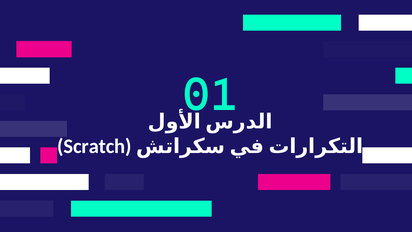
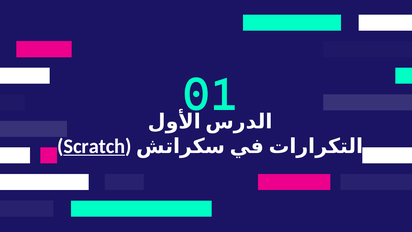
Scratch underline: none -> present (94, 146)
